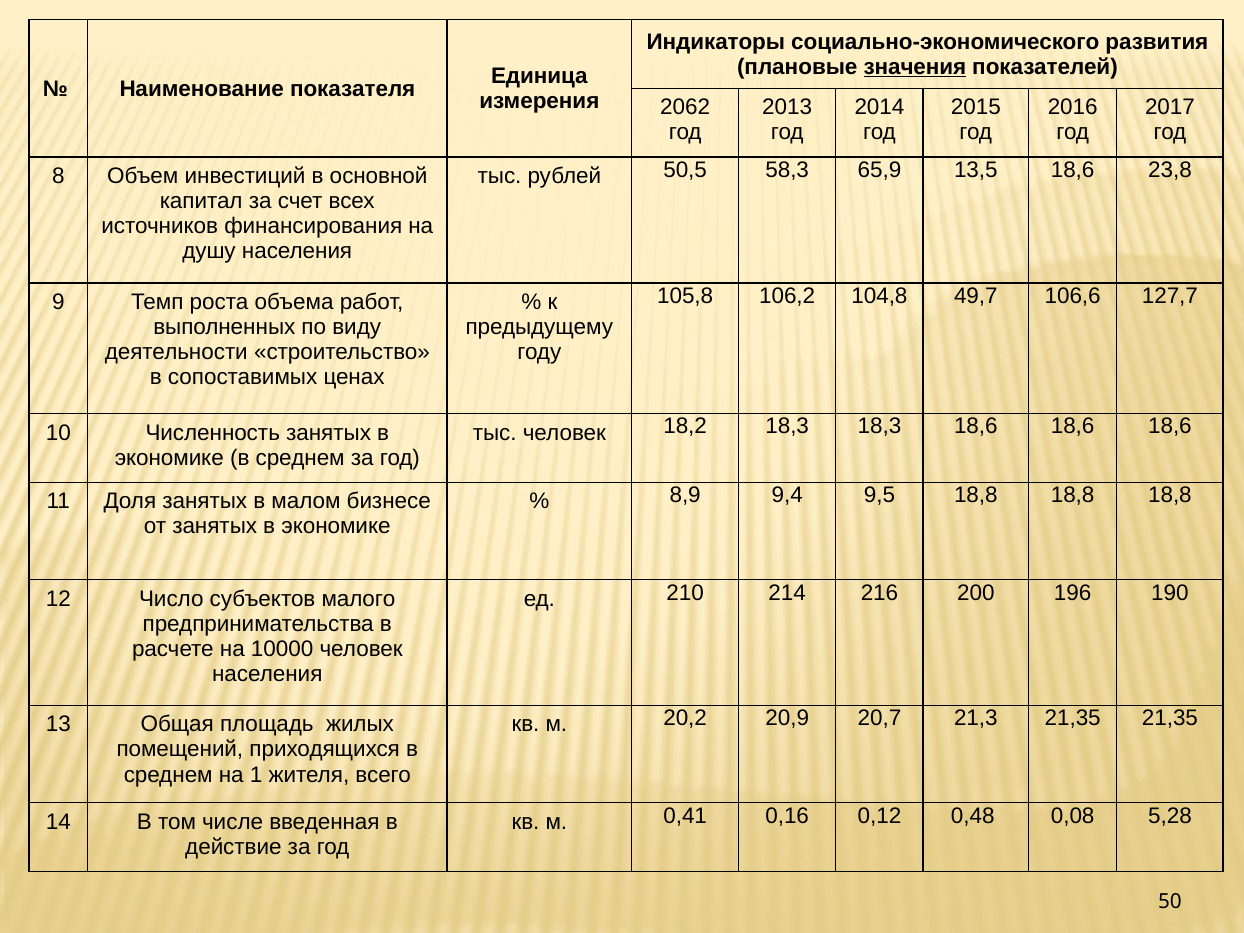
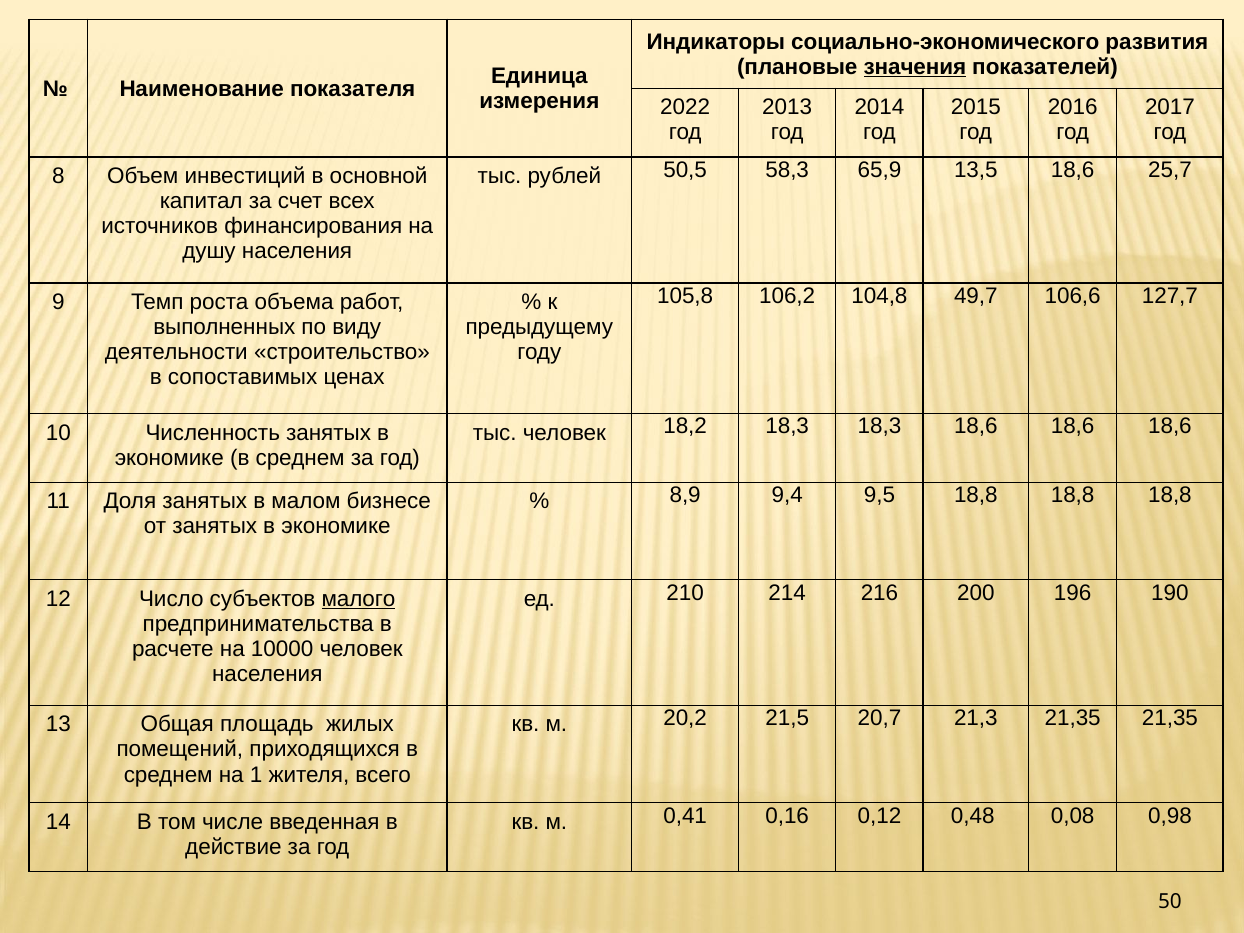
2062: 2062 -> 2022 (685, 107)
23,8: 23,8 -> 25,7 (1170, 170)
малого underline: none -> present (358, 599)
20,9: 20,9 -> 21,5 (787, 718)
5,28: 5,28 -> 0,98 (1170, 816)
